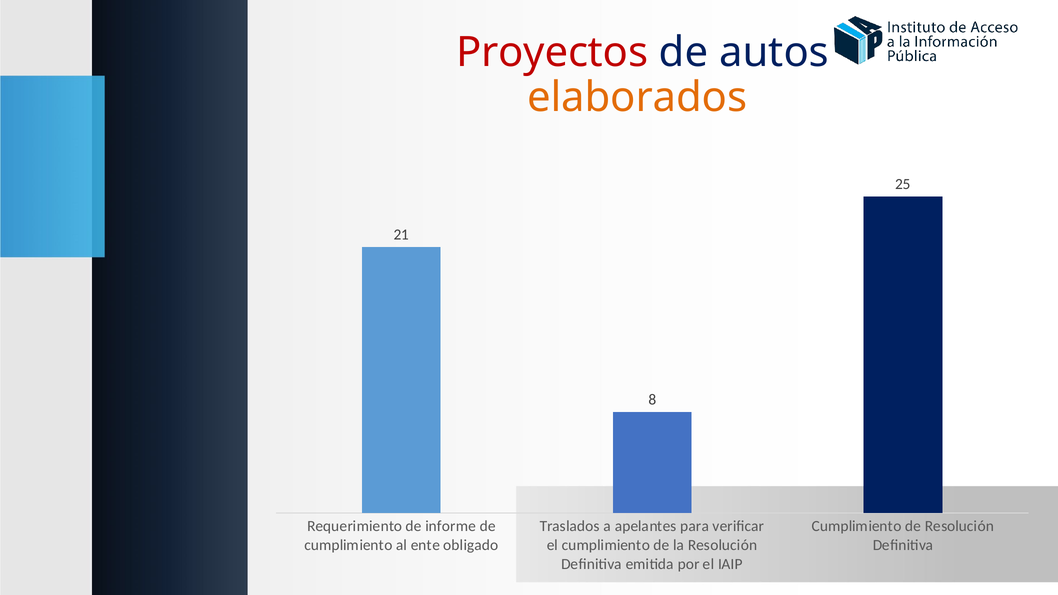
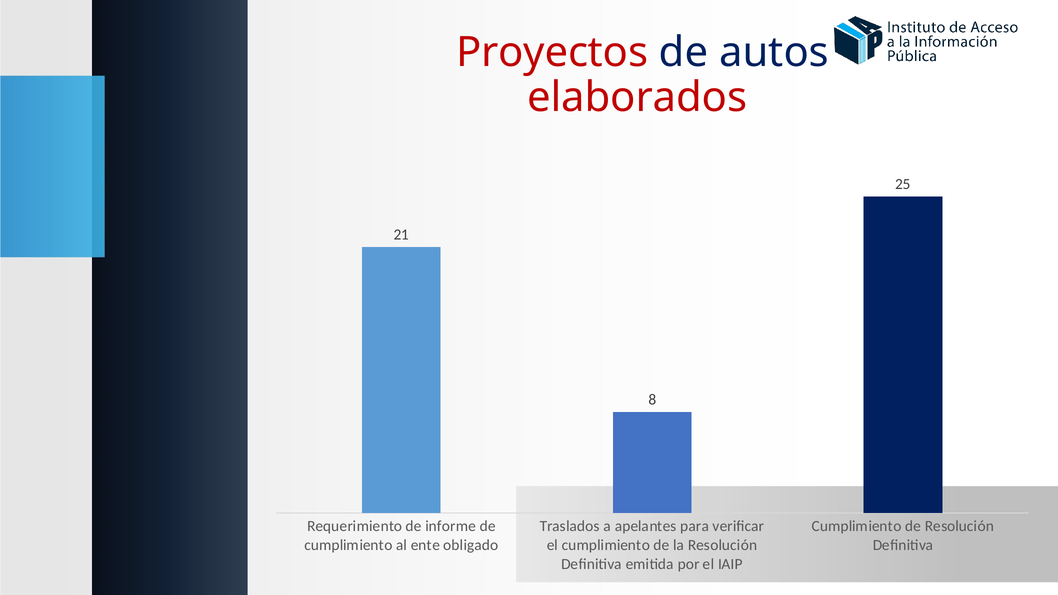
elaborados colour: orange -> red (637, 98)
